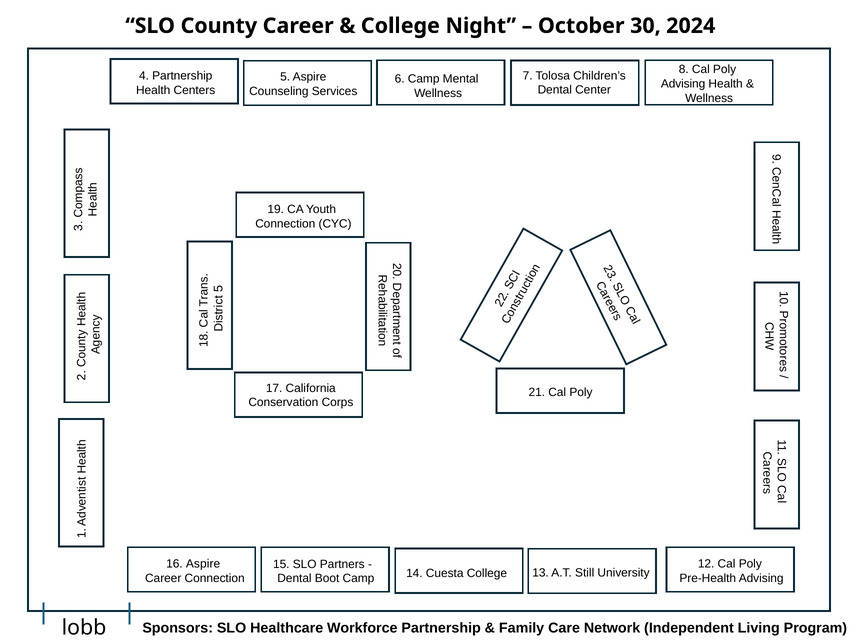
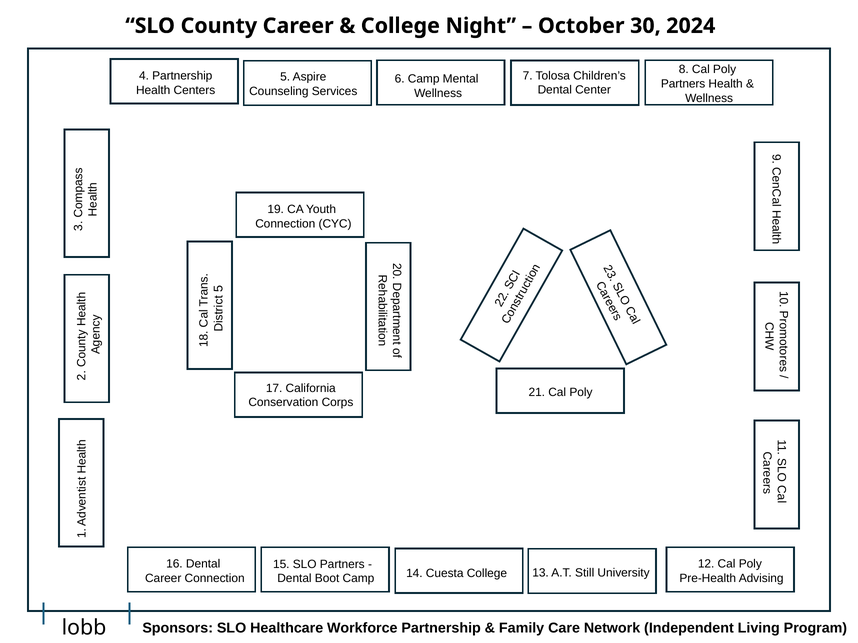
Advising: Advising -> Partners (683, 84)
16 Aspire: Aspire -> Dental (203, 564)
